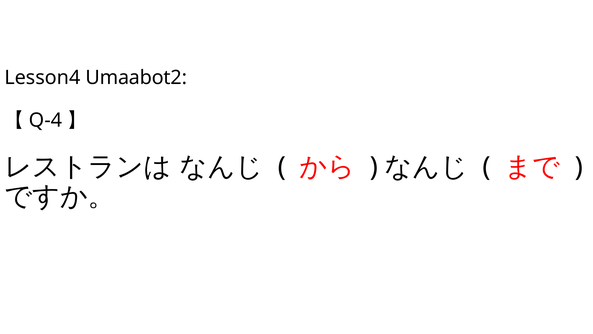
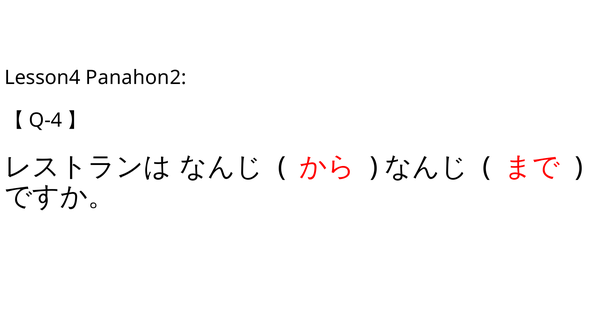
Umaabot2: Umaabot2 -> Panahon2 (136, 77)
